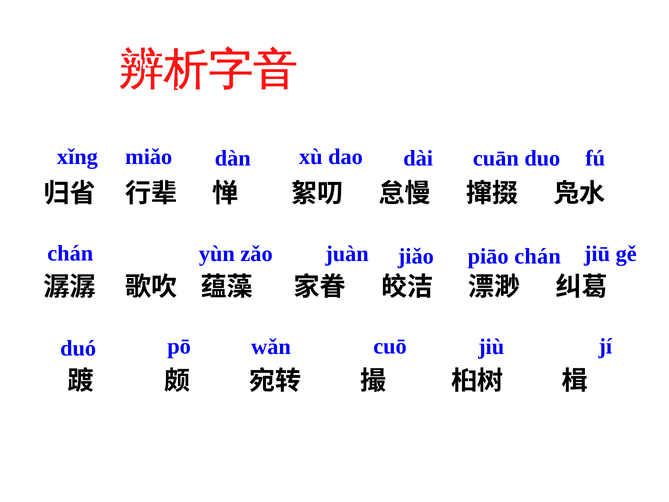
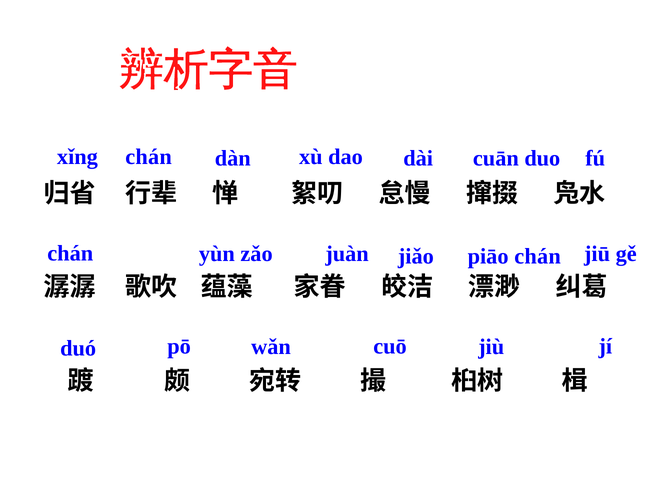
xǐng miǎo: miǎo -> chán (149, 157)
